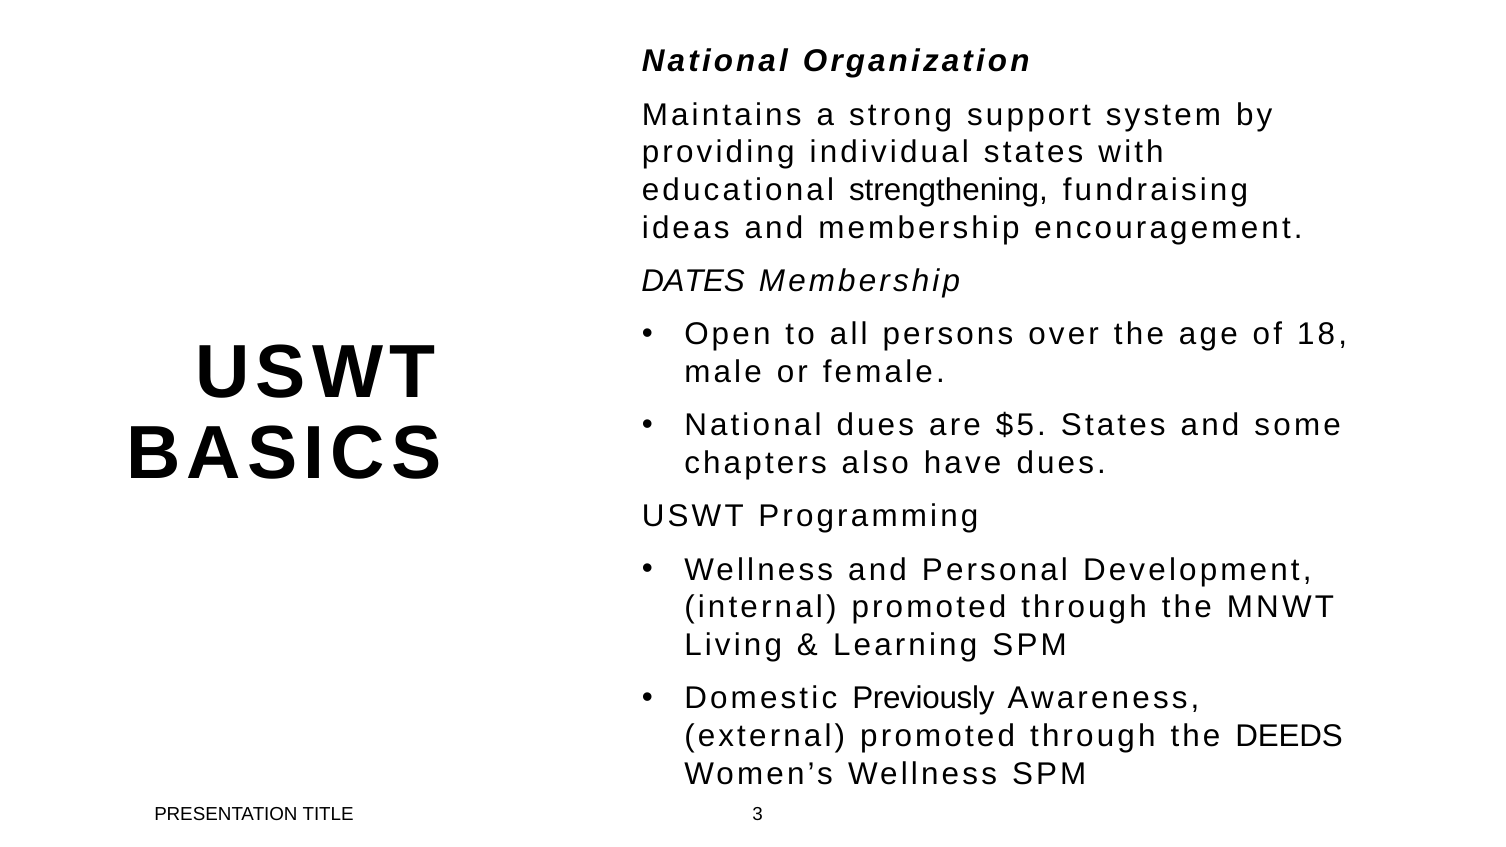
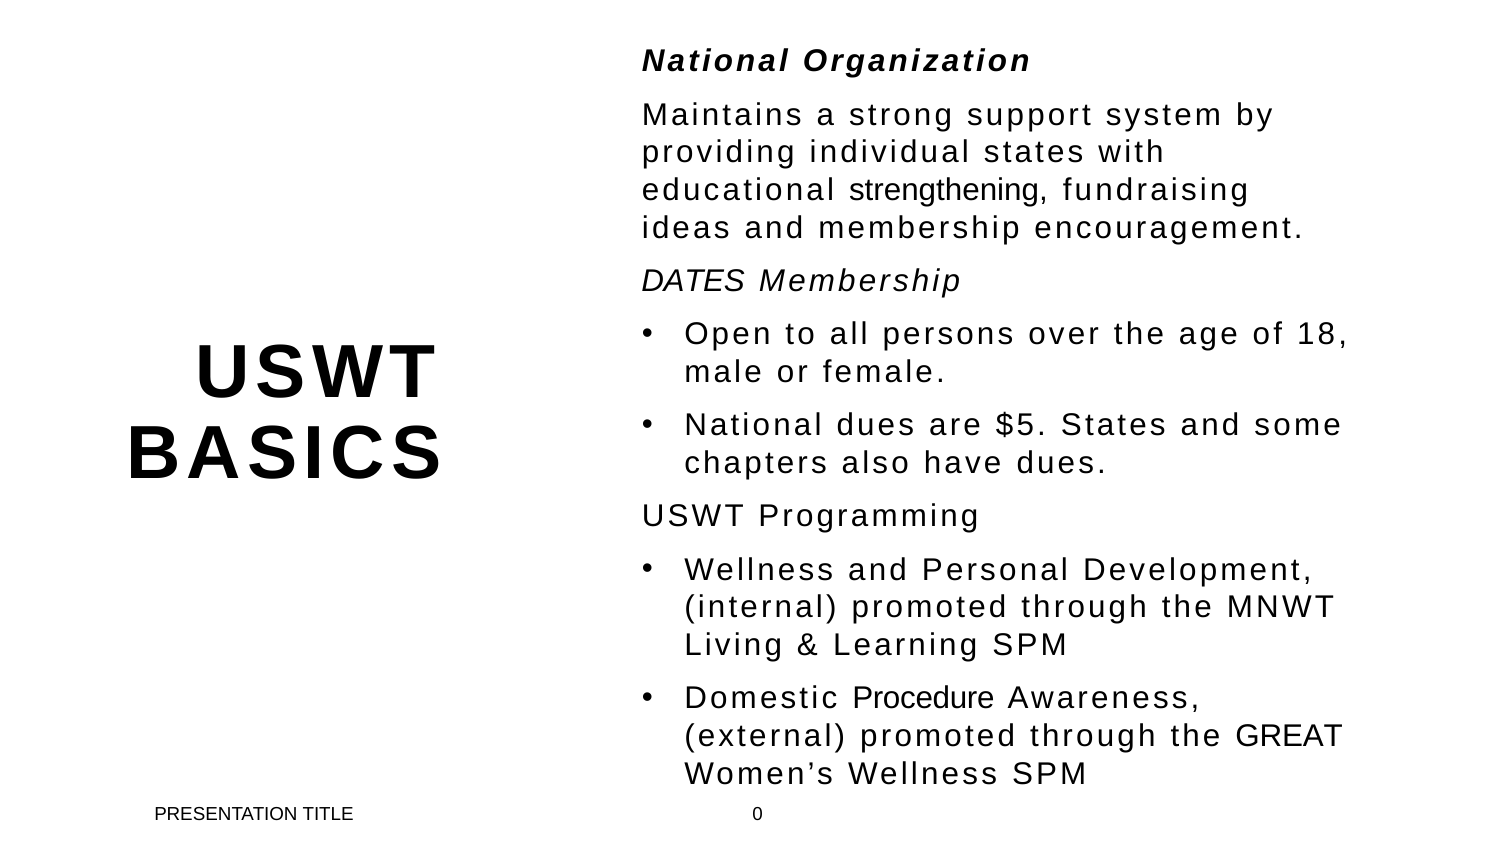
Previously: Previously -> Procedure (923, 699)
DEEDS: DEEDS -> GREAT (1289, 736)
3: 3 -> 0 (758, 814)
